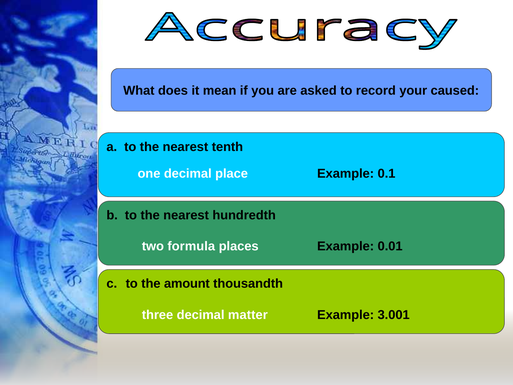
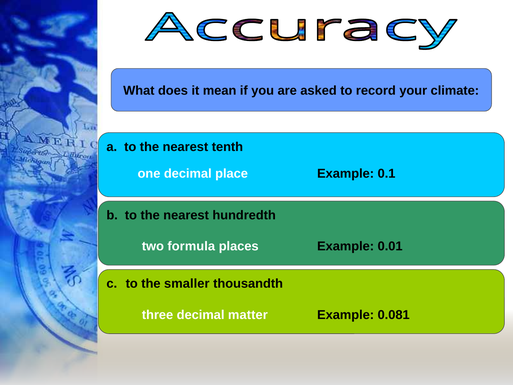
caused: caused -> climate (455, 91)
amount: amount -> smaller (187, 284)
3.001: 3.001 -> 0.081 (394, 315)
